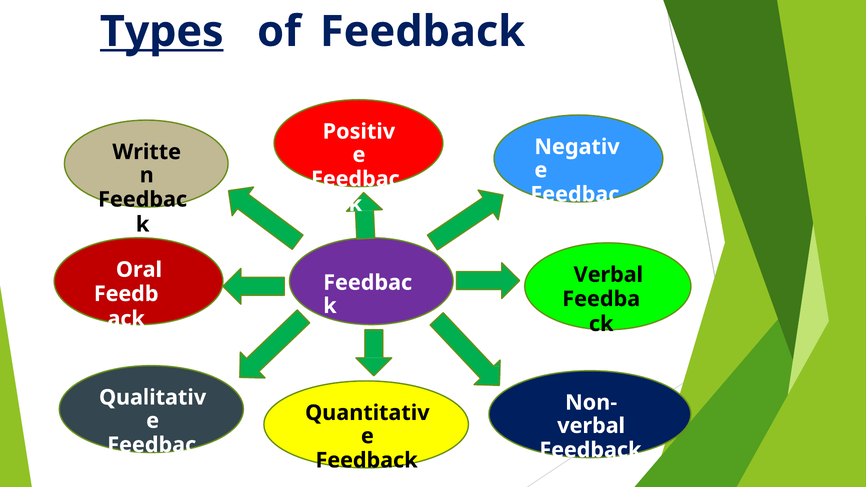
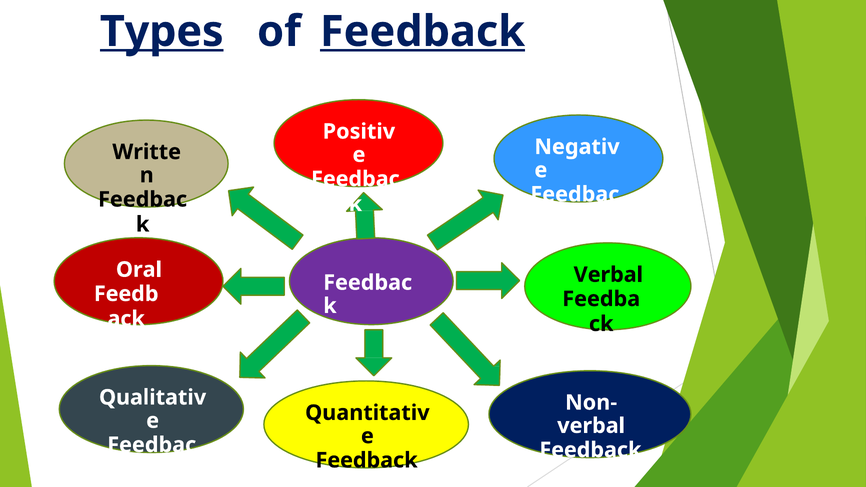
Feedback underline: none -> present (422, 32)
